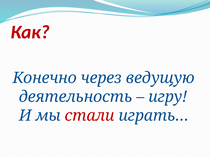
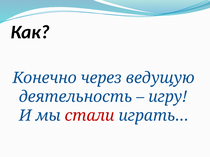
Как colour: red -> black (30, 32)
